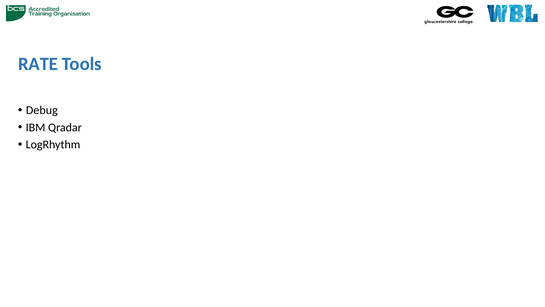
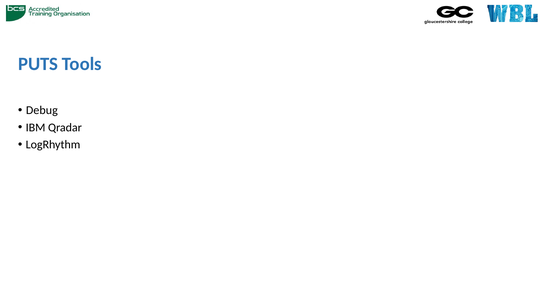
RATE: RATE -> PUTS (38, 64)
